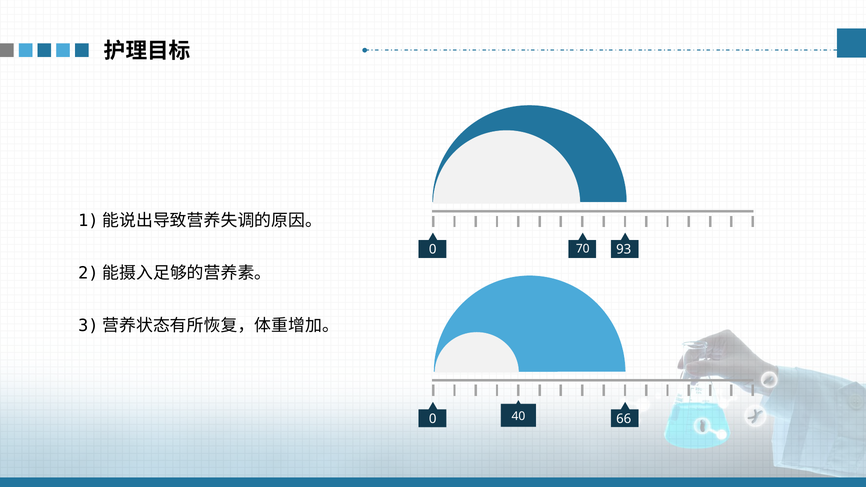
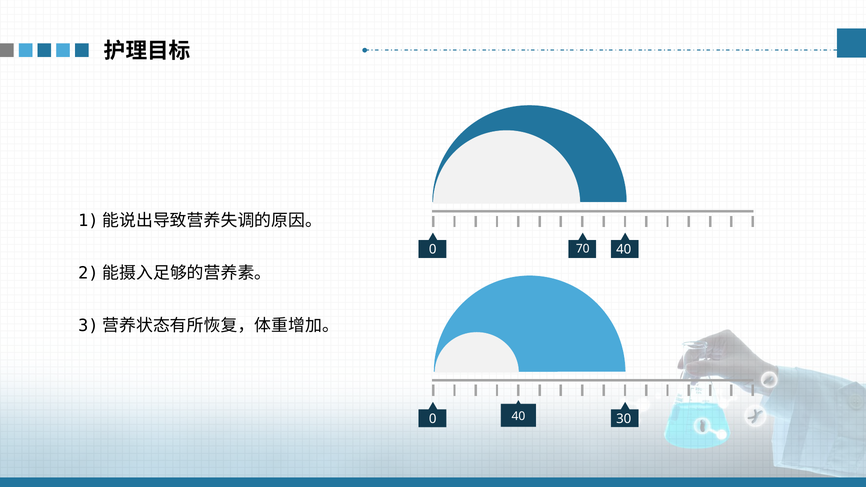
0 93: 93 -> 40 (624, 250)
66: 66 -> 30 (624, 419)
